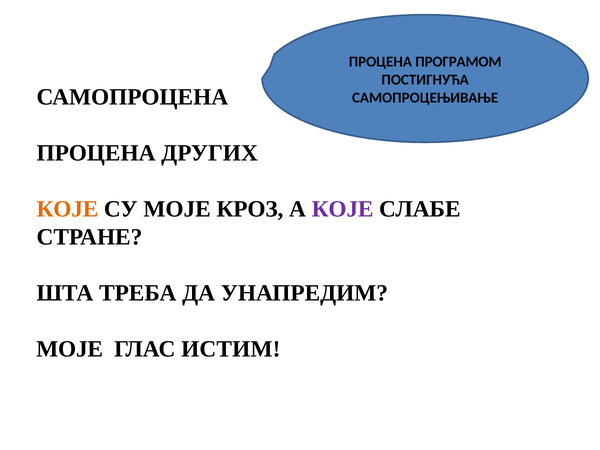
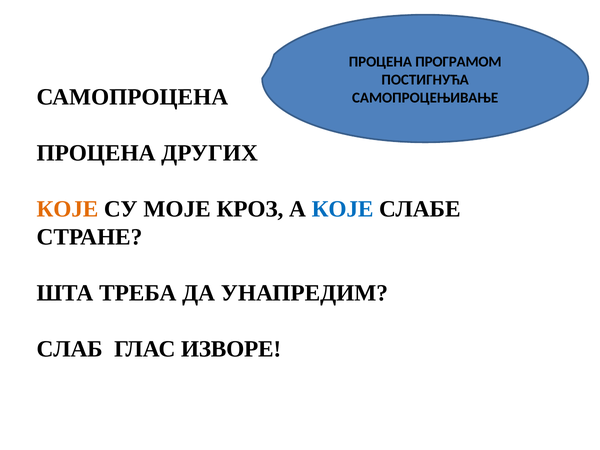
КОЈЕ colour: purple -> blue (343, 209)
МОЈЕ: МОЈЕ -> СЛАБ (70, 349)
ИСТИМ: ИСТИМ -> ИЗВОРЕ (231, 349)
